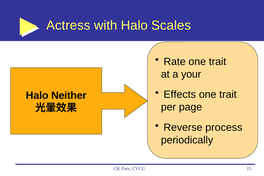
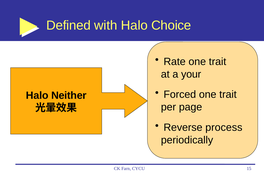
Actress: Actress -> Defined (69, 25)
Scales: Scales -> Choice (171, 25)
Effects: Effects -> Forced (180, 94)
